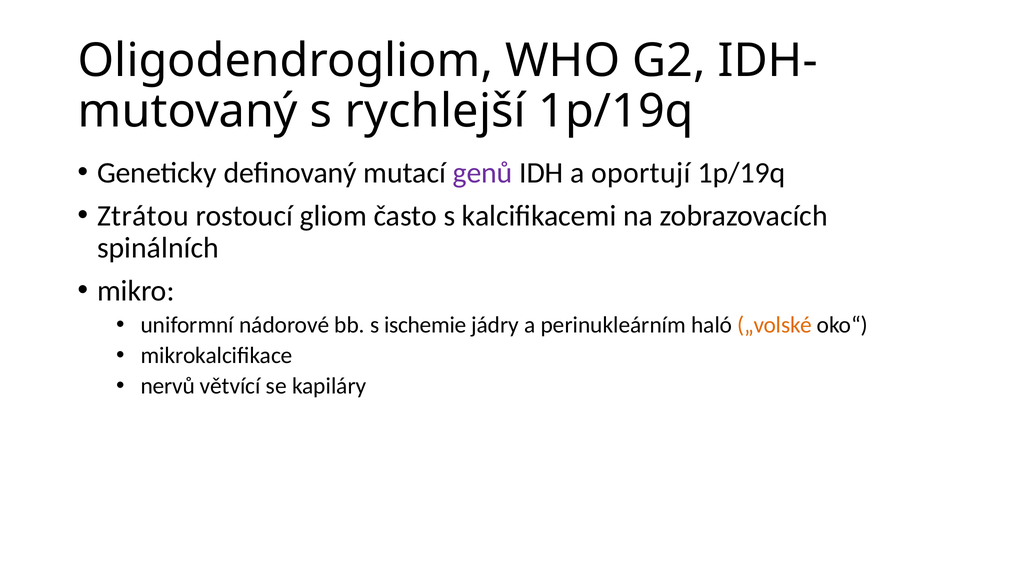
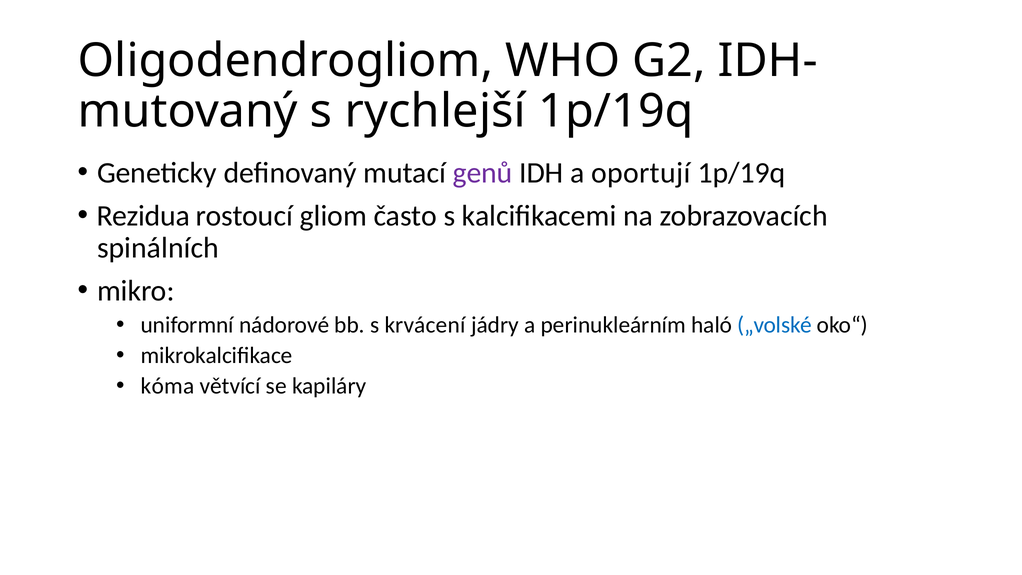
Ztrátou: Ztrátou -> Rezidua (143, 216)
ischemie: ischemie -> krvácení (425, 325)
„volské colour: orange -> blue (775, 325)
nervů: nervů -> kóma (168, 386)
